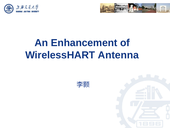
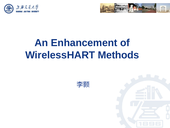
Antenna: Antenna -> Methods (118, 55)
